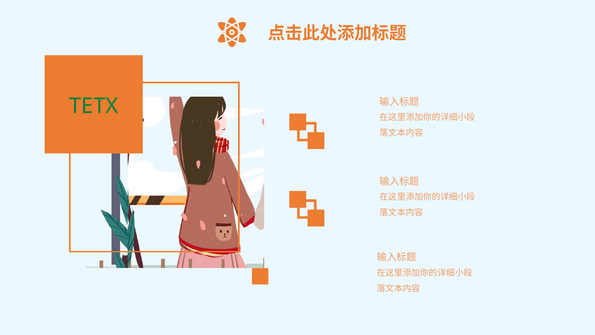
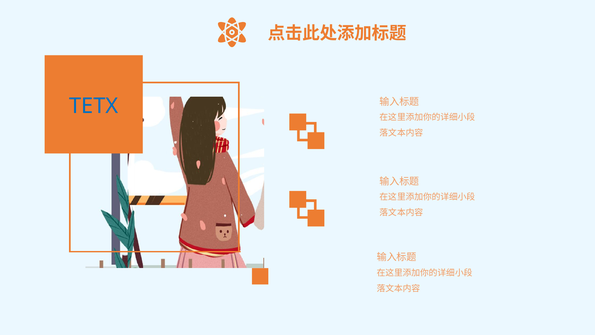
TETX colour: green -> blue (94, 106)
